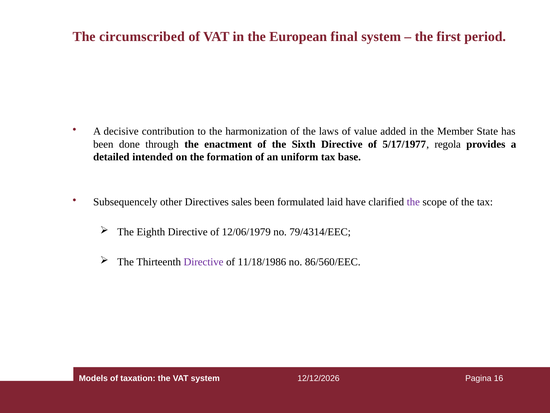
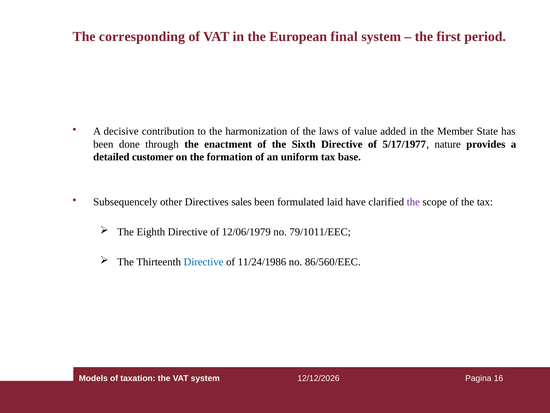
circumscribed: circumscribed -> corresponding (142, 37)
regola: regola -> nature (448, 144)
intended: intended -> customer (153, 157)
79/4314/EEC: 79/4314/EEC -> 79/1011/EEC (320, 232)
Directive colour: purple -> blue (204, 262)
11/18/1986: 11/18/1986 -> 11/24/1986 (262, 262)
